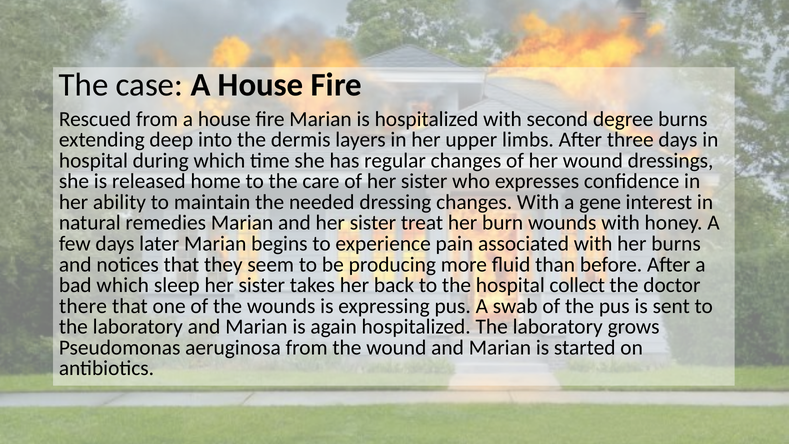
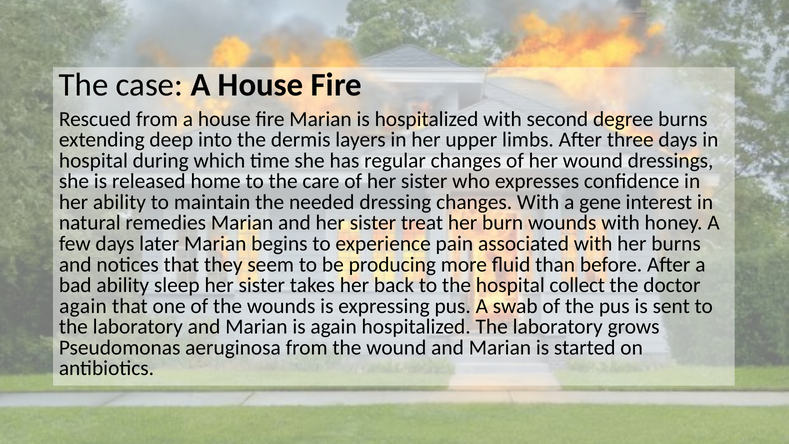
bad which: which -> ability (123, 285)
there: there -> again (83, 306)
